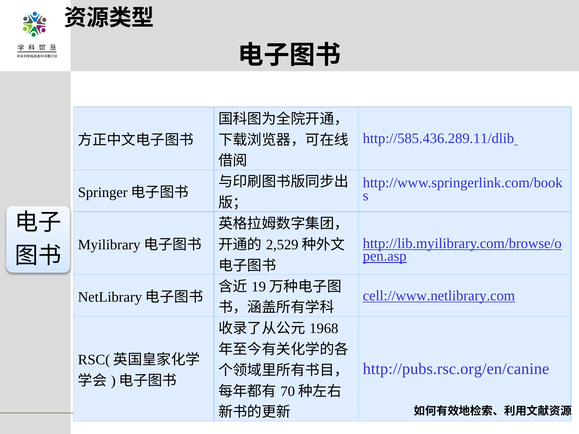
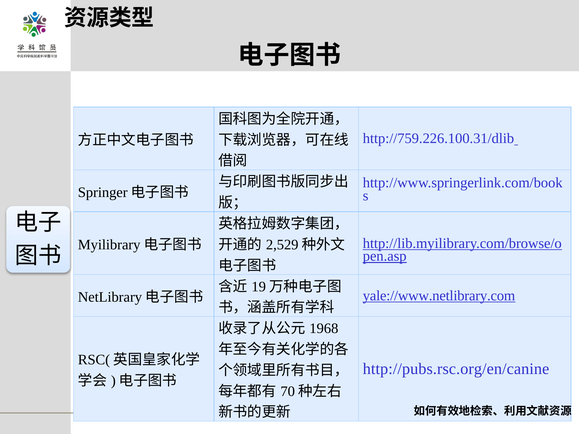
http://585.436.289.11/dlib: http://585.436.289.11/dlib -> http://759.226.100.31/dlib (438, 139)
cell://www.netlibrary.com: cell://www.netlibrary.com -> yale://www.netlibrary.com (439, 296)
